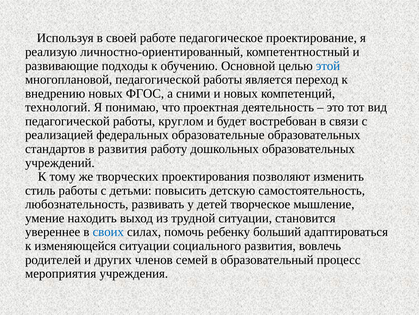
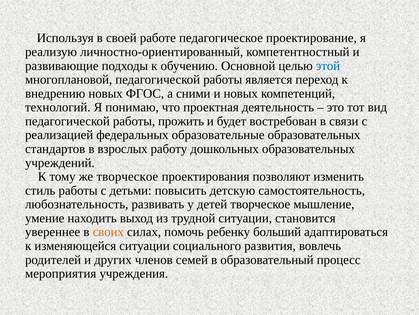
круглом: круглом -> прожить (181, 121)
в развития: развития -> взрослых (123, 149)
же творческих: творческих -> творческое (127, 176)
своих colour: blue -> orange (108, 232)
